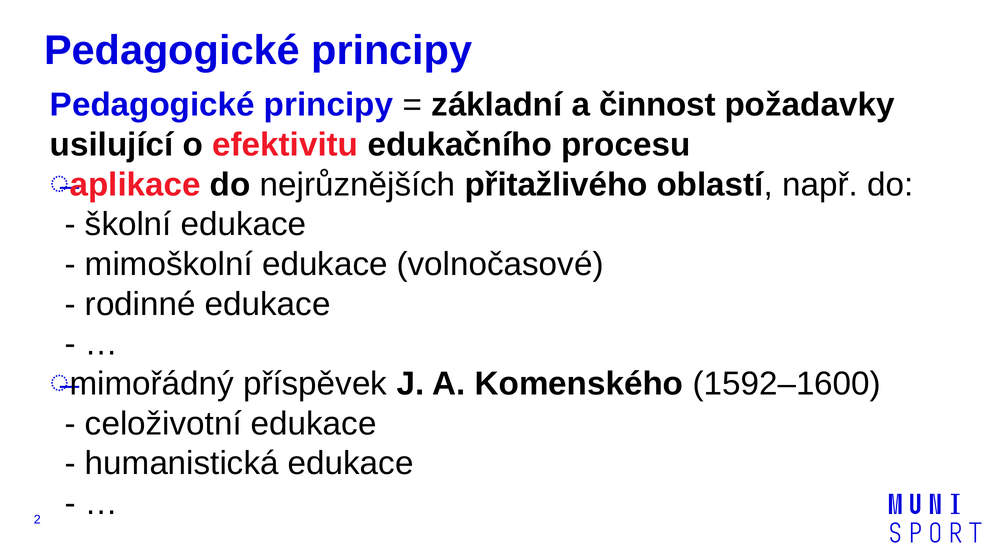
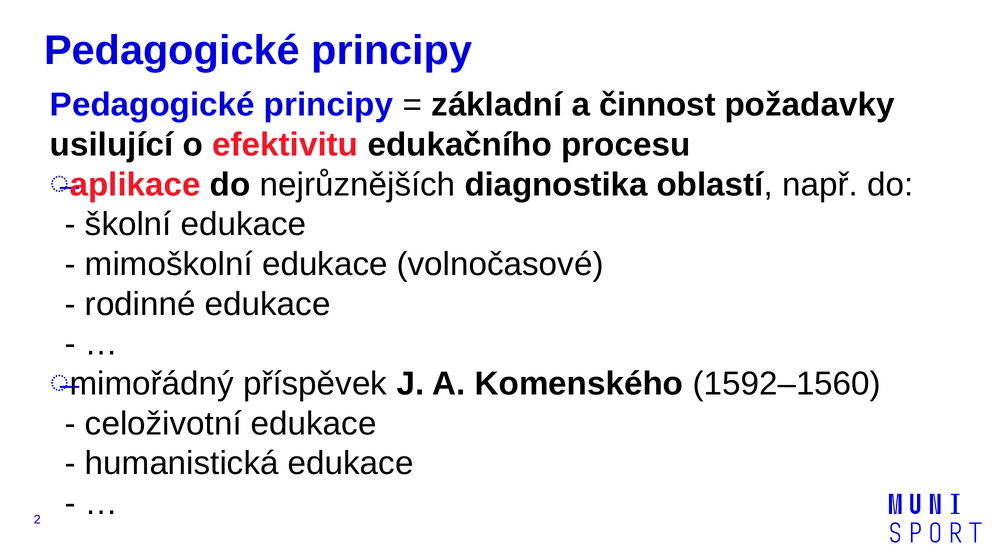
přitažlivého: přitažlivého -> diagnostika (556, 185)
1592–1600: 1592–1600 -> 1592–1560 (787, 384)
